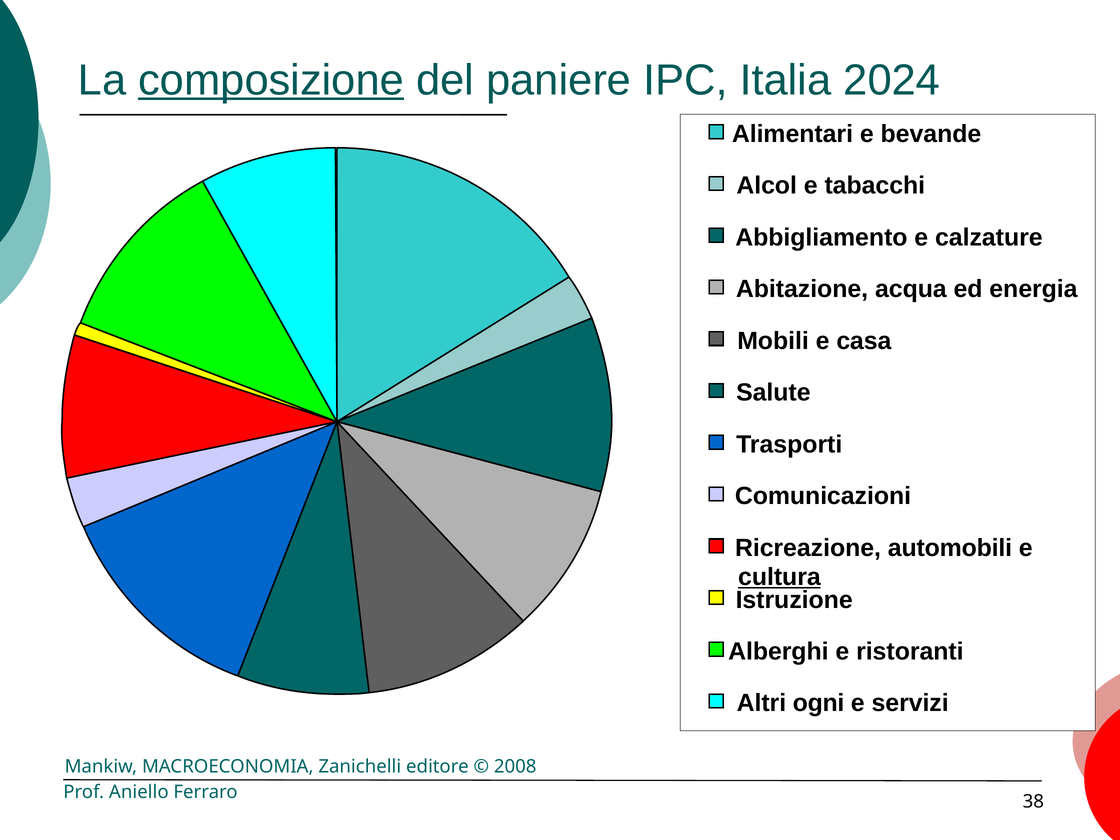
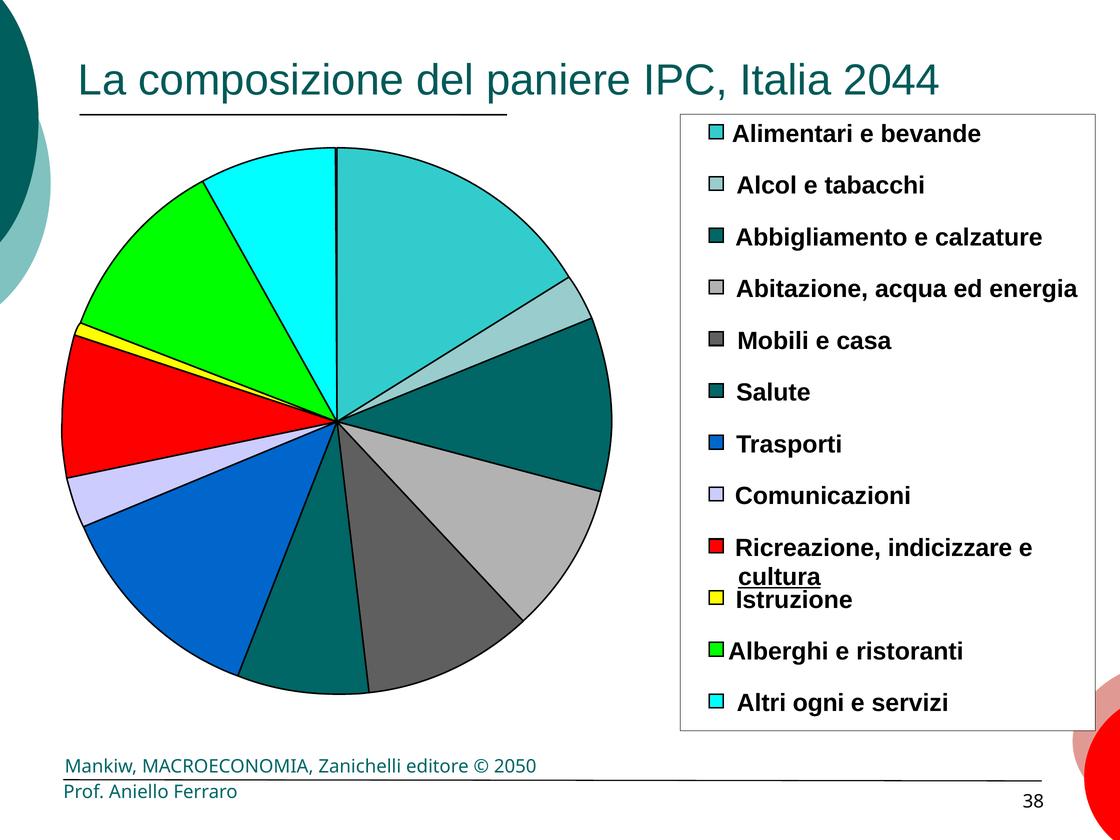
composizione underline: present -> none (271, 80)
2024: 2024 -> 2044 (892, 80)
automobili: automobili -> indicizzare (950, 548)
2008: 2008 -> 2050 (515, 767)
